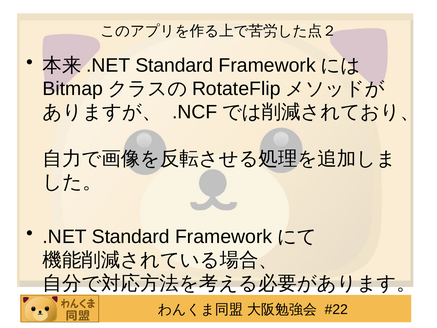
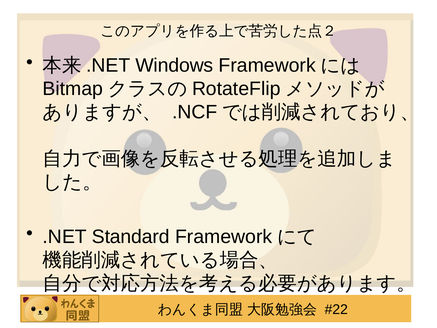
Standard: Standard -> Windows (174, 66)
